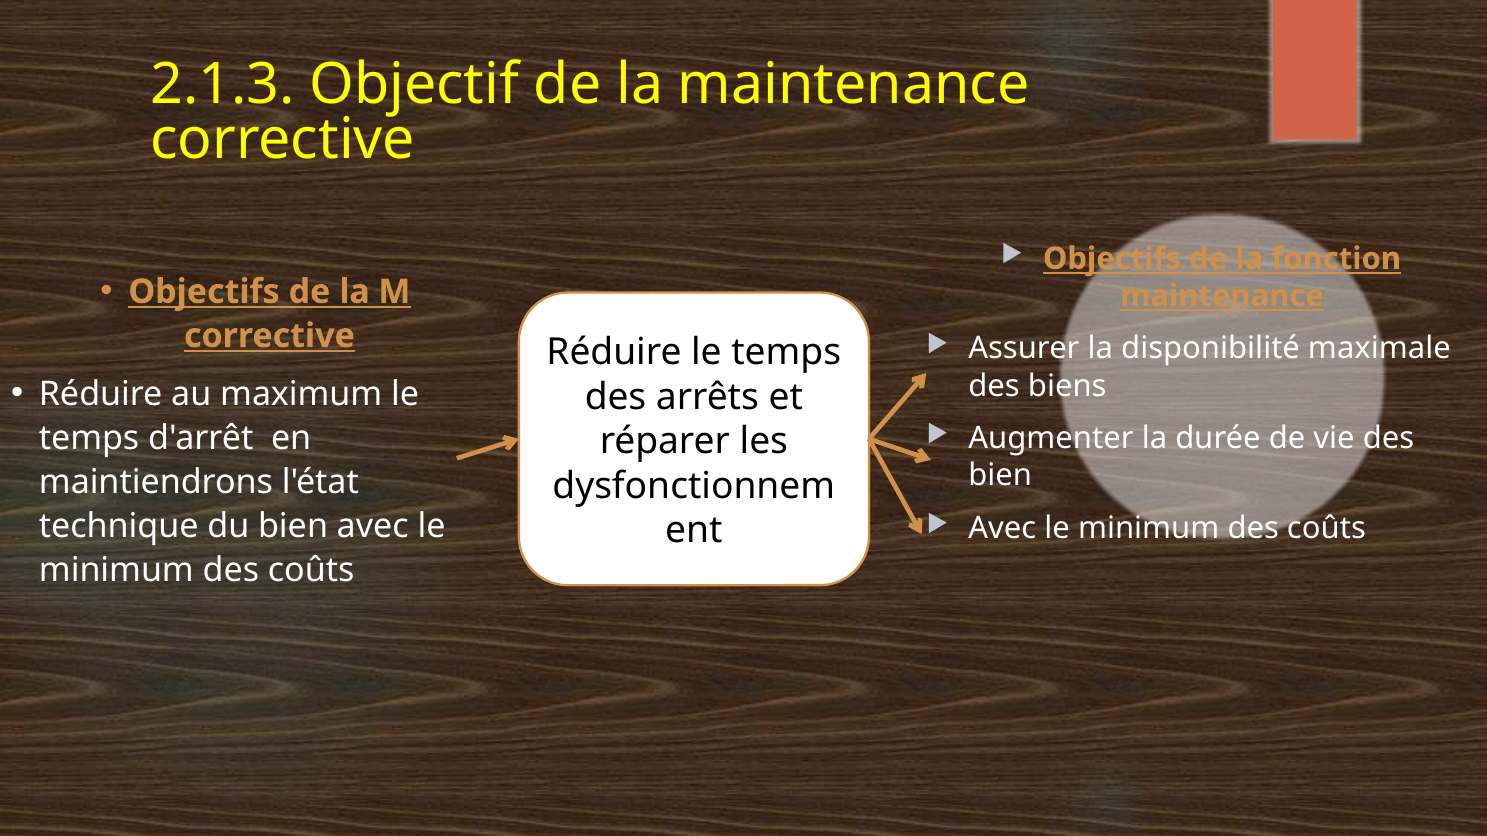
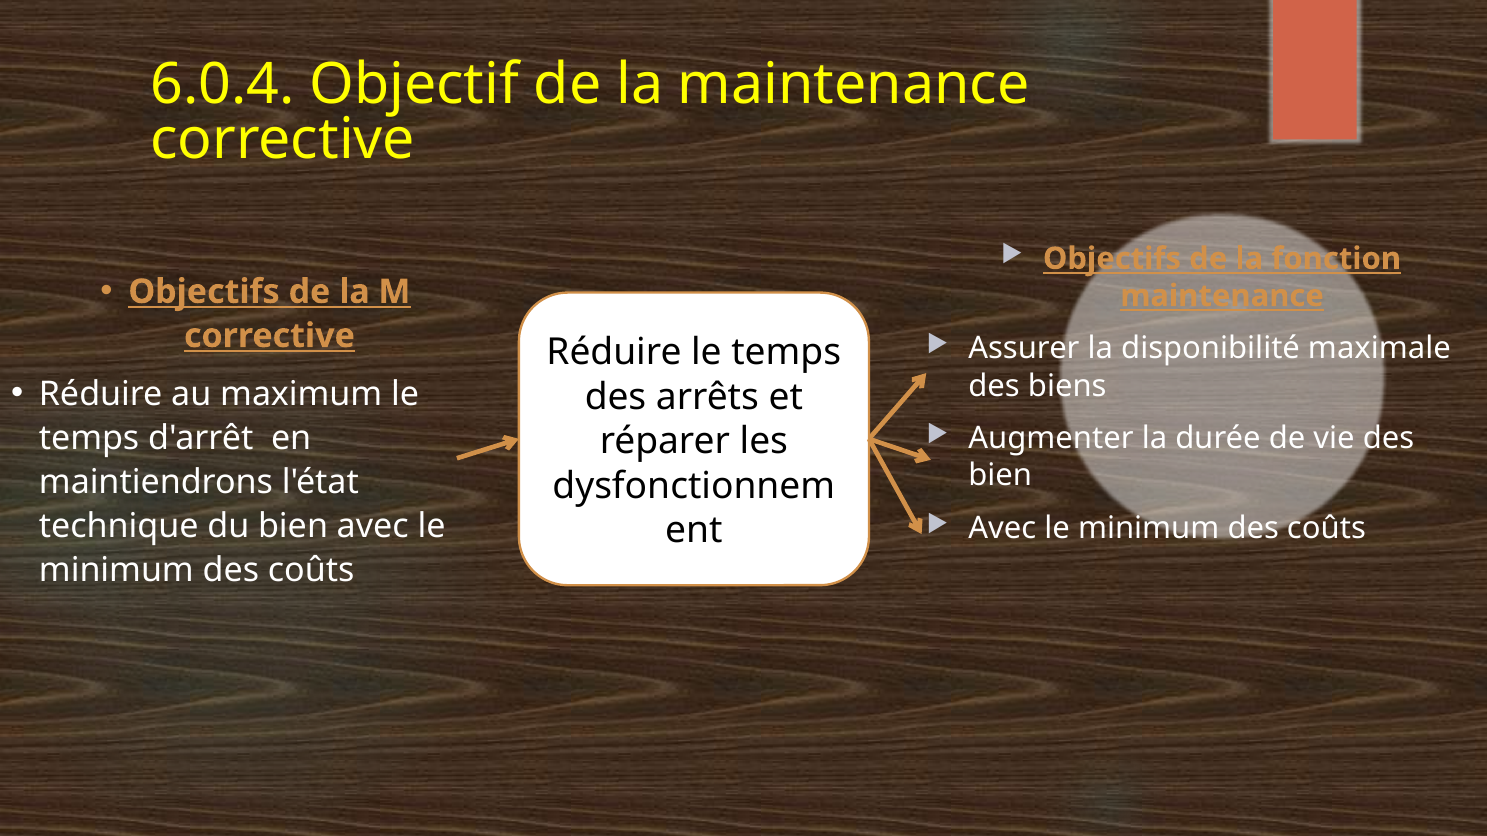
2.1.3: 2.1.3 -> 6.0.4 (223, 85)
